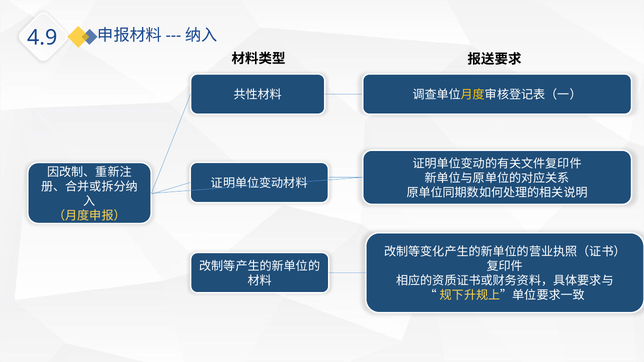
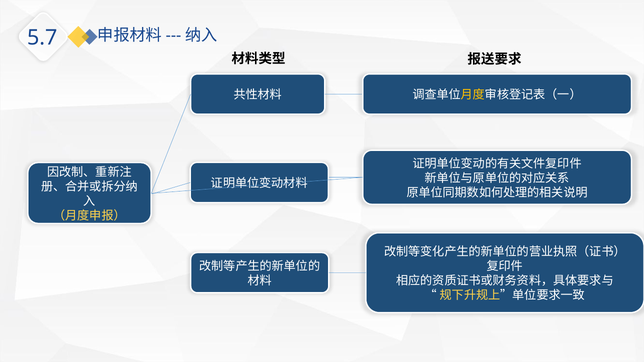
4.9: 4.9 -> 5.7 (42, 38)
